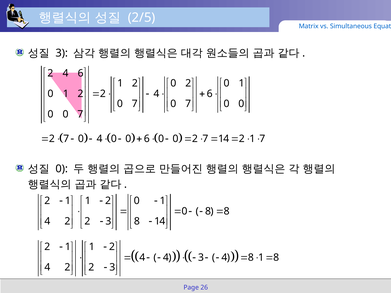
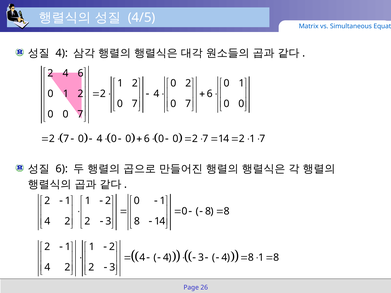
2/5: 2/5 -> 4/5 (142, 18)
3: 3 -> 4 (62, 53)
0: 0 -> 6 (62, 169)
